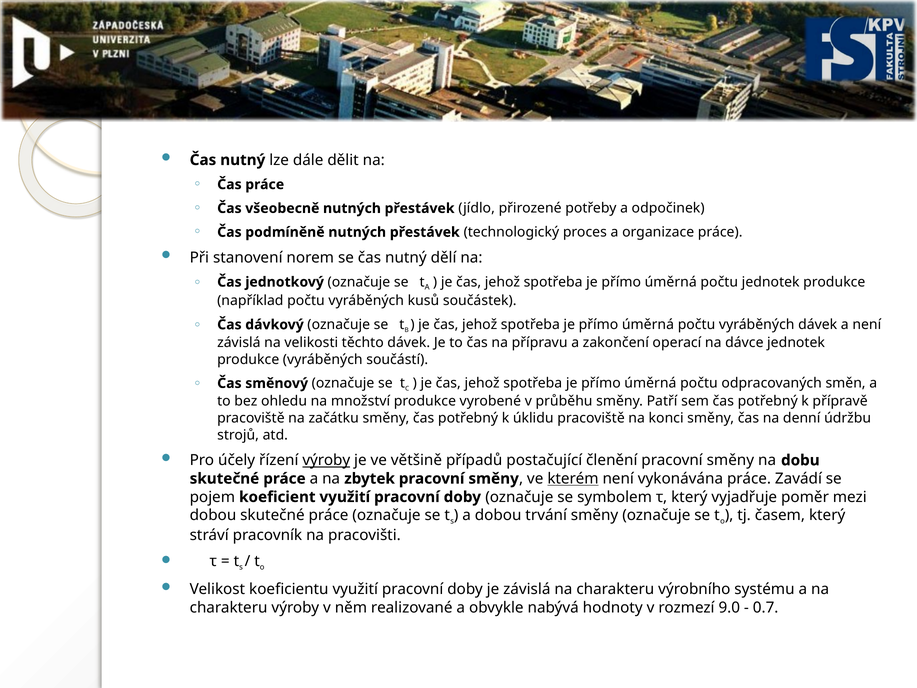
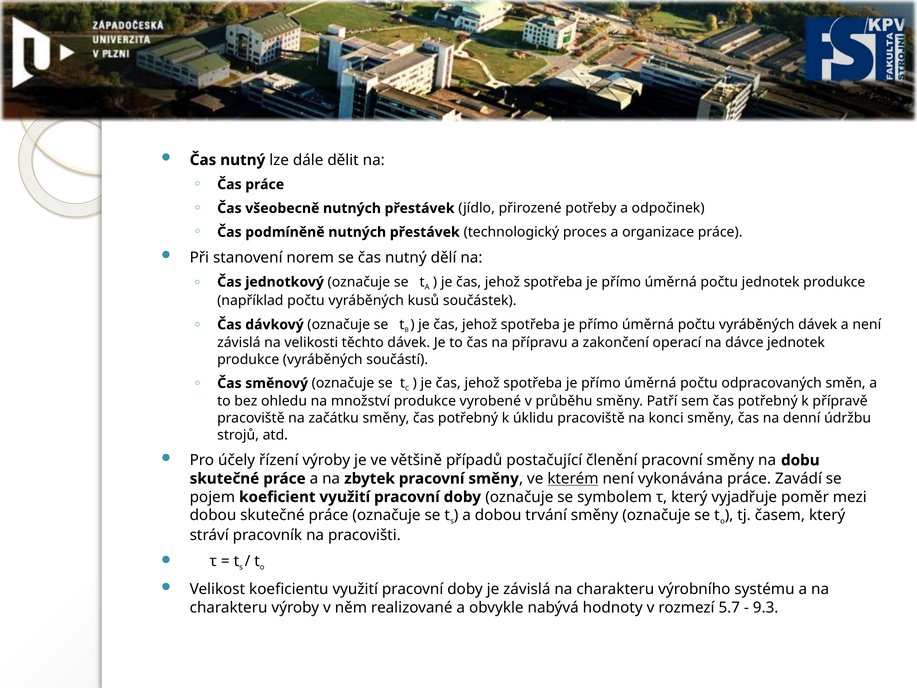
výroby underline: present -> none (326, 460)
9.0: 9.0 -> 5.7 (729, 607)
0.7: 0.7 -> 9.3 (766, 607)
